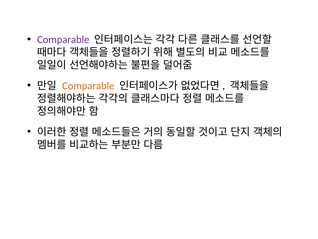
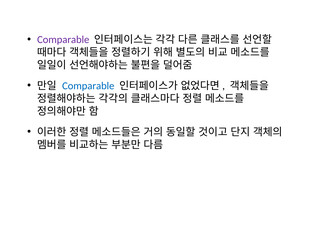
Comparable colour: orange -> blue (88, 86)
